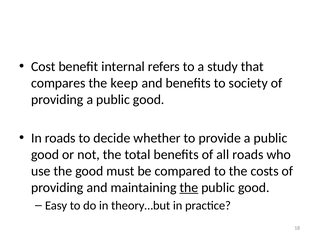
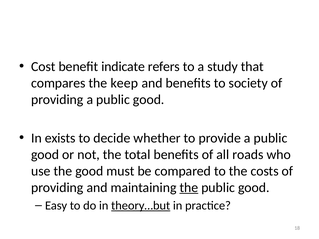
internal: internal -> indicate (123, 67)
In roads: roads -> exists (60, 138)
theory…but underline: none -> present (141, 206)
